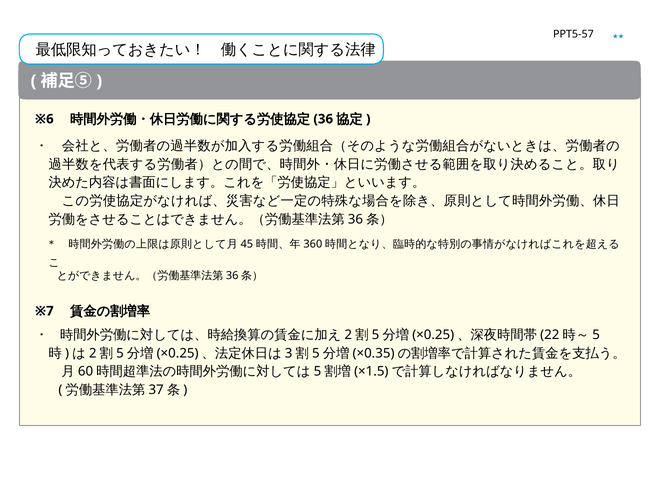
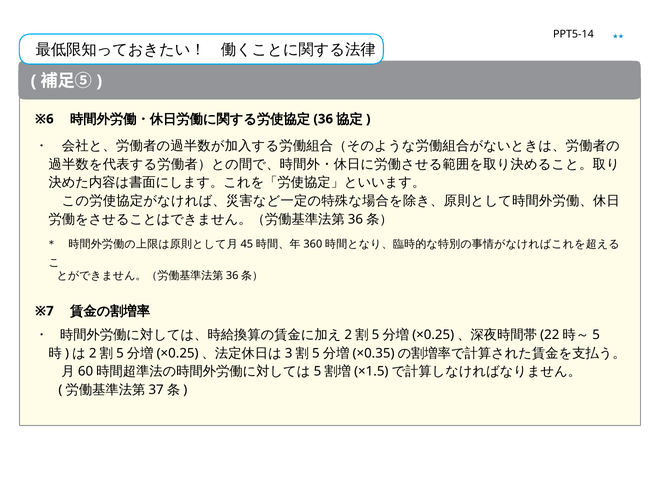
PPT5-57: PPT5-57 -> PPT5-14 (573, 34)
